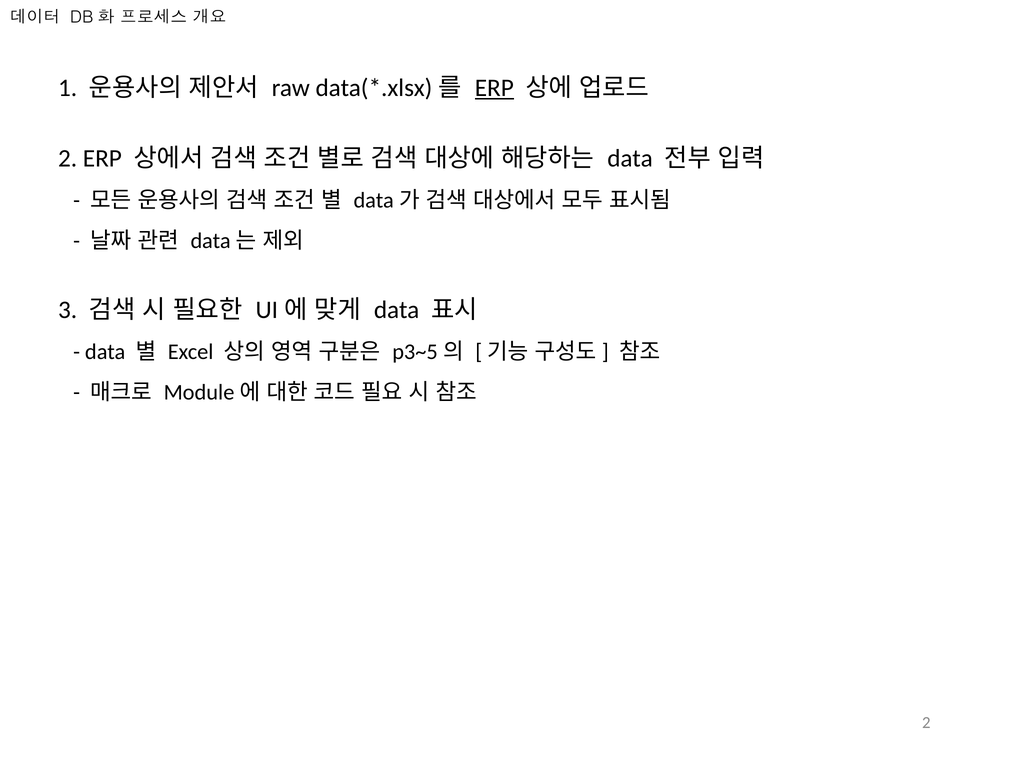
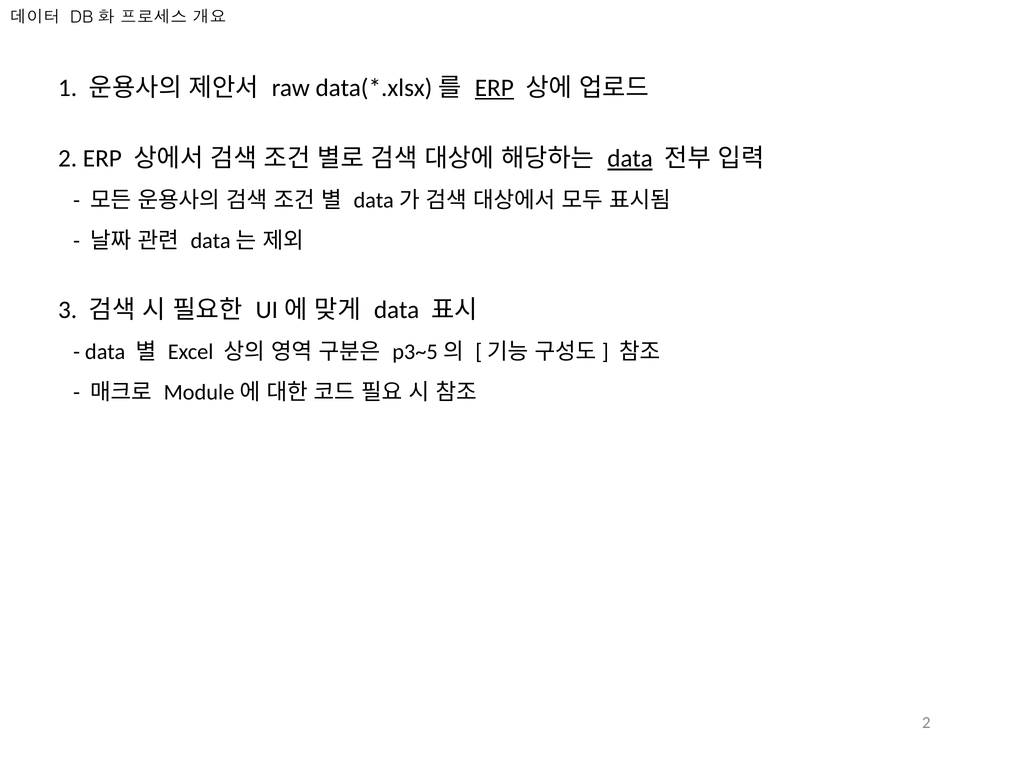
data underline: none -> present (630, 159)
